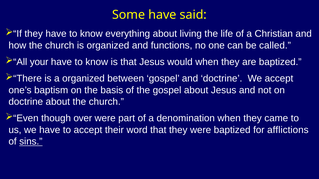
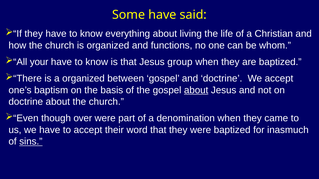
called: called -> whom (275, 45)
would: would -> group (180, 62)
about underline: none -> present (196, 90)
afflictions: afflictions -> inasmuch (288, 130)
